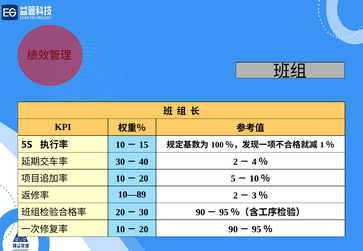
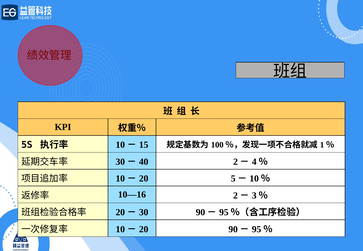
10—89: 10—89 -> 10—16 (132, 195)
